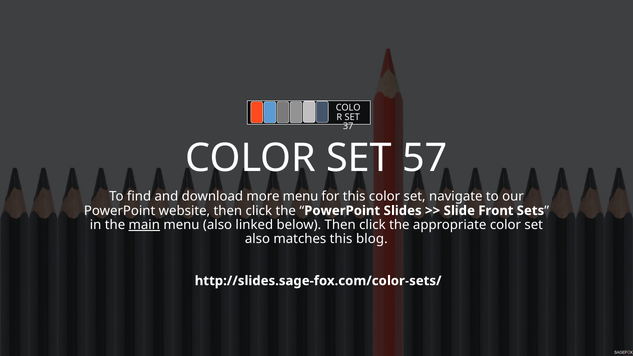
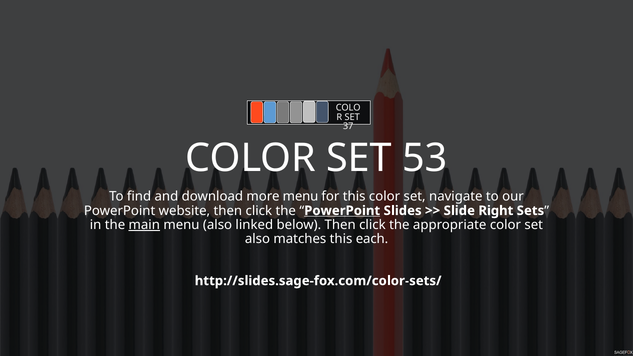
57: 57 -> 53 (425, 158)
PowerPoint underline: none -> present (342, 211)
Front: Front -> Right (496, 211)
blog: blog -> each (372, 239)
